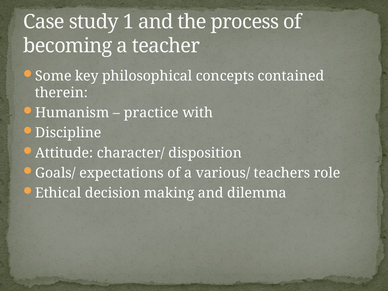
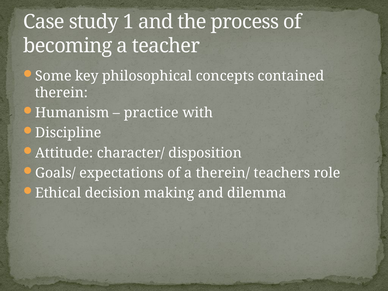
various/: various/ -> therein/ (223, 173)
